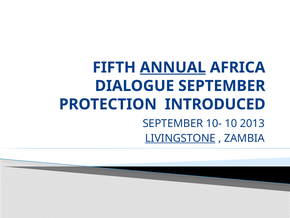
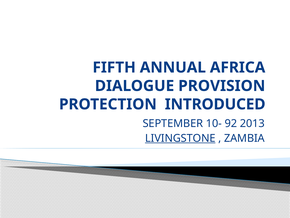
ANNUAL underline: present -> none (173, 67)
DIALOGUE SEPTEMBER: SEPTEMBER -> PROVISION (222, 86)
10: 10 -> 92 (231, 123)
